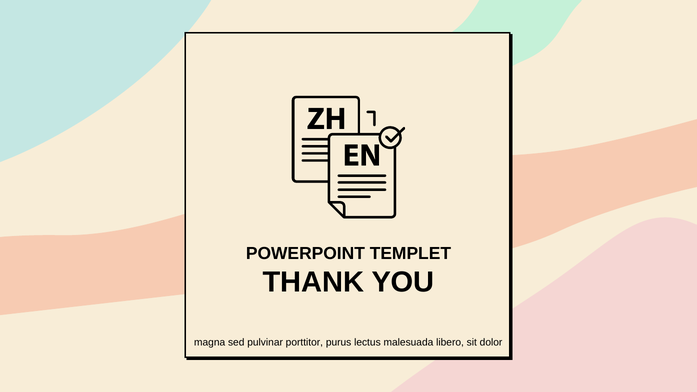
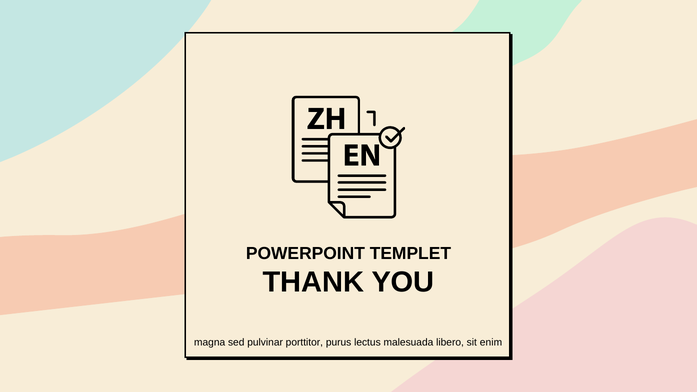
dolor: dolor -> enim (491, 342)
